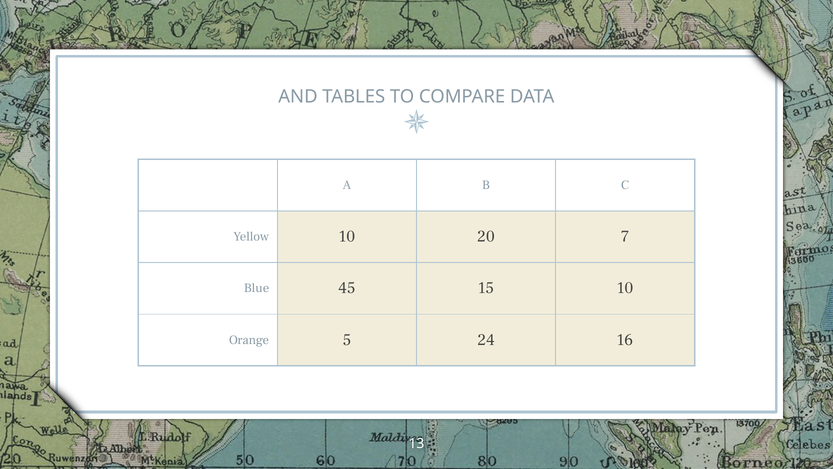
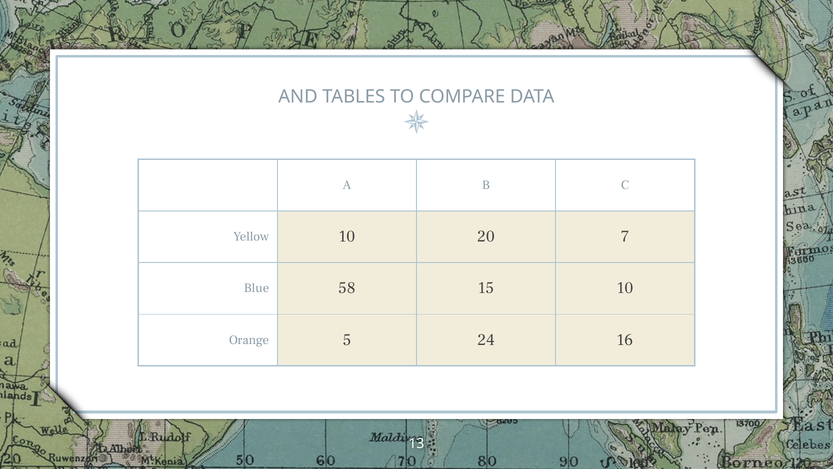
45: 45 -> 58 (347, 288)
